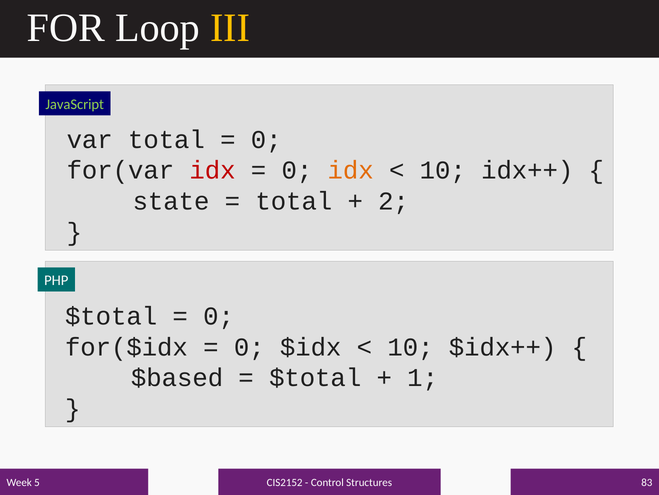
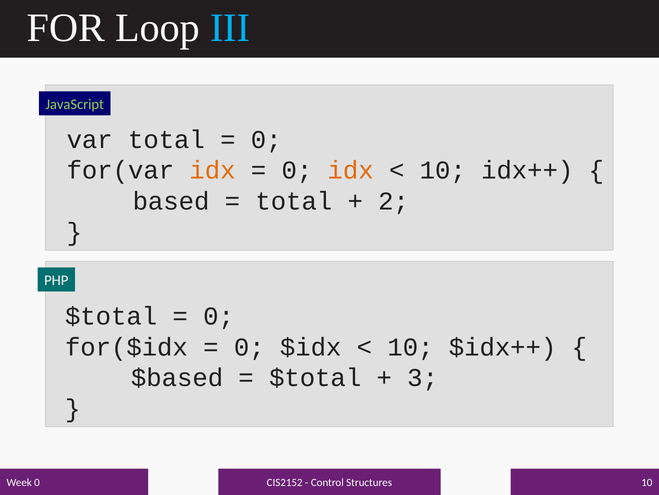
III colour: yellow -> light blue (230, 28)
idx colour: red -> orange (213, 170)
state: state -> based (171, 201)
1: 1 -> 3 (423, 377)
Structures 83: 83 -> 10 (647, 482)
Week 5: 5 -> 0 (37, 482)
